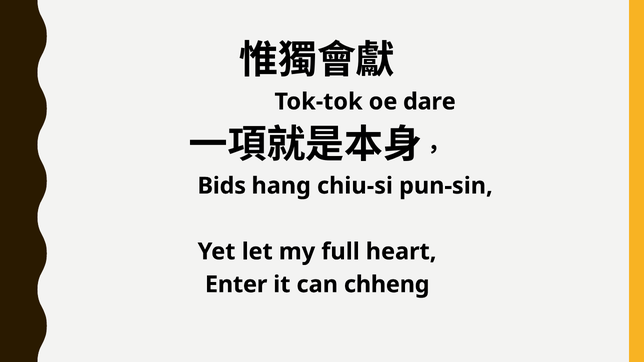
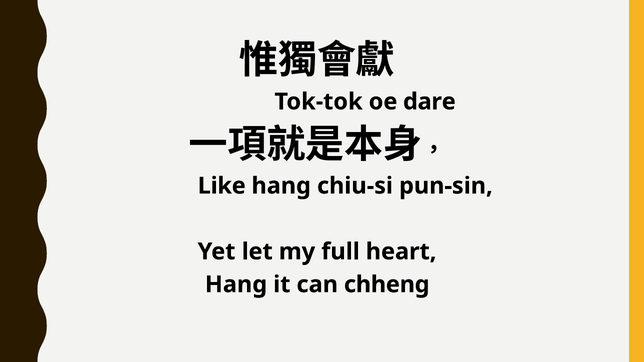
Bids: Bids -> Like (222, 186)
Enter: Enter -> Hang (236, 285)
